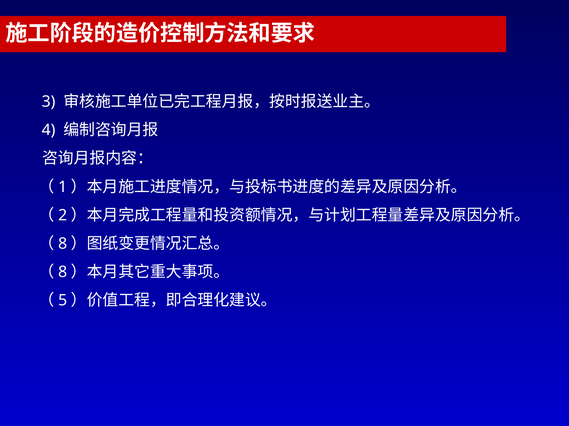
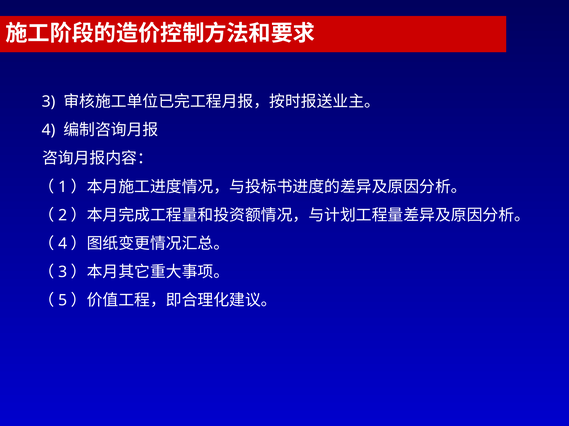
8: 8 -> 4 (63, 244)
8: 8 -> 3 (63, 273)
